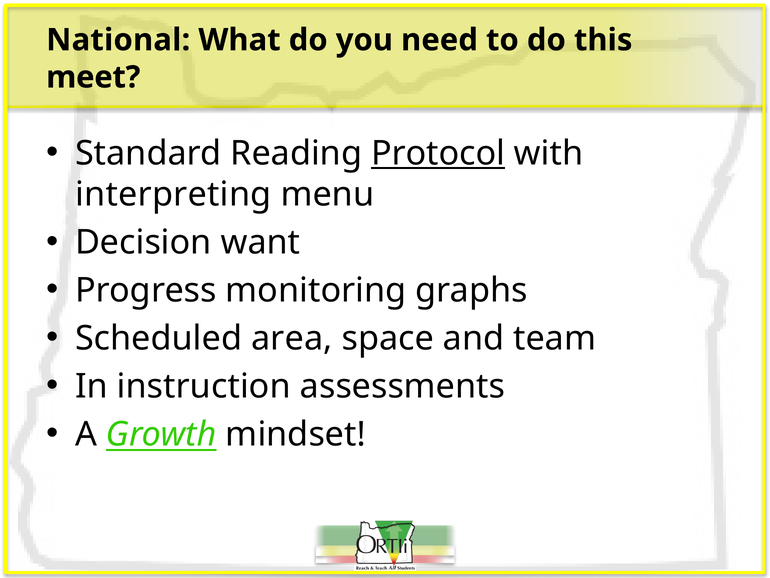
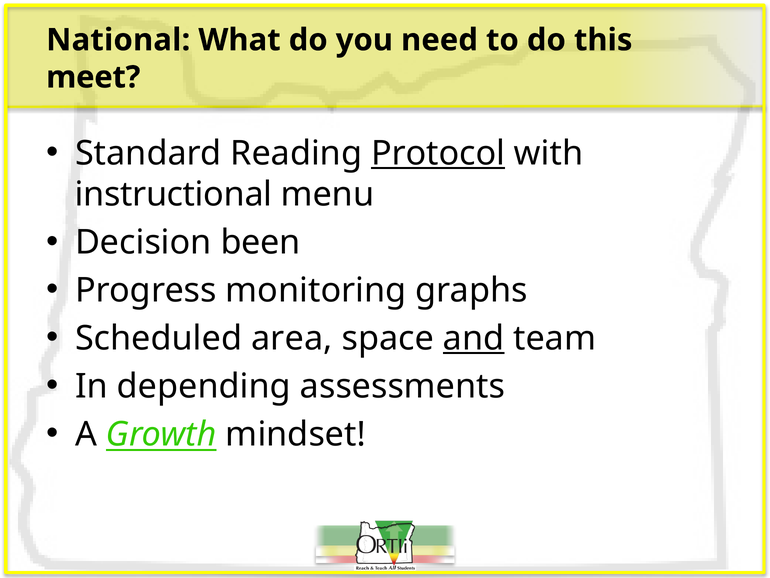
interpreting: interpreting -> instructional (174, 194)
want: want -> been (261, 242)
and underline: none -> present (474, 338)
instruction: instruction -> depending (204, 386)
